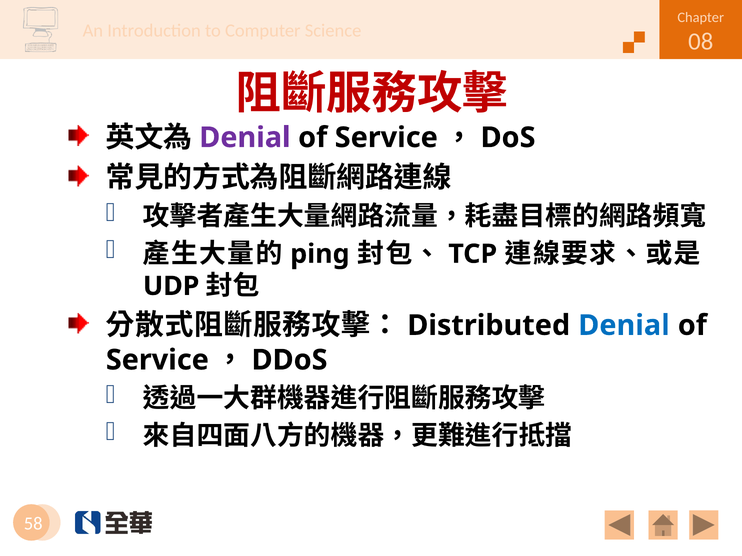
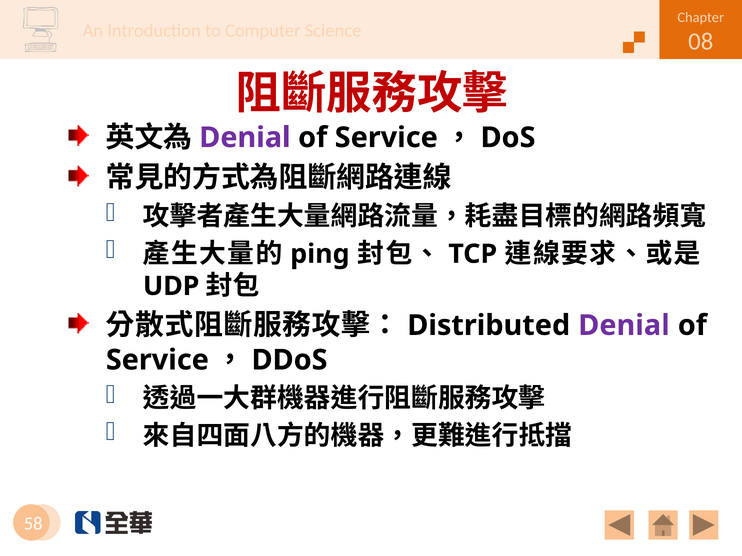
Denial colour: blue -> purple (624, 326)
